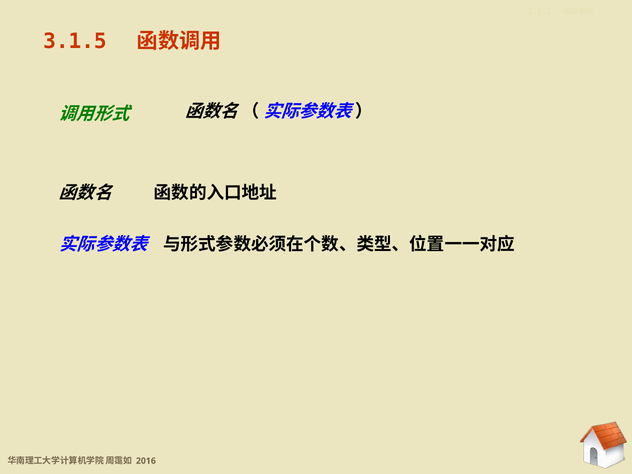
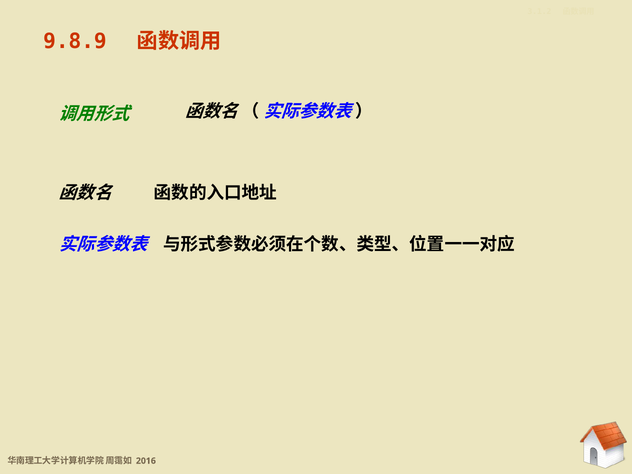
3.1.5: 3.1.5 -> 9.8.9 (75, 41)
